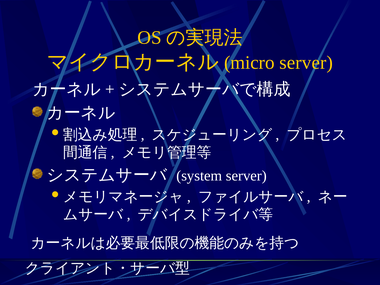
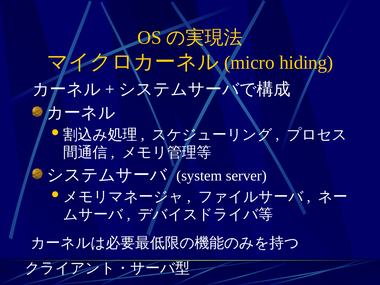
server: server -> hiding (306, 63)
